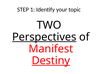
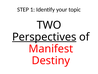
Destiny underline: present -> none (51, 60)
